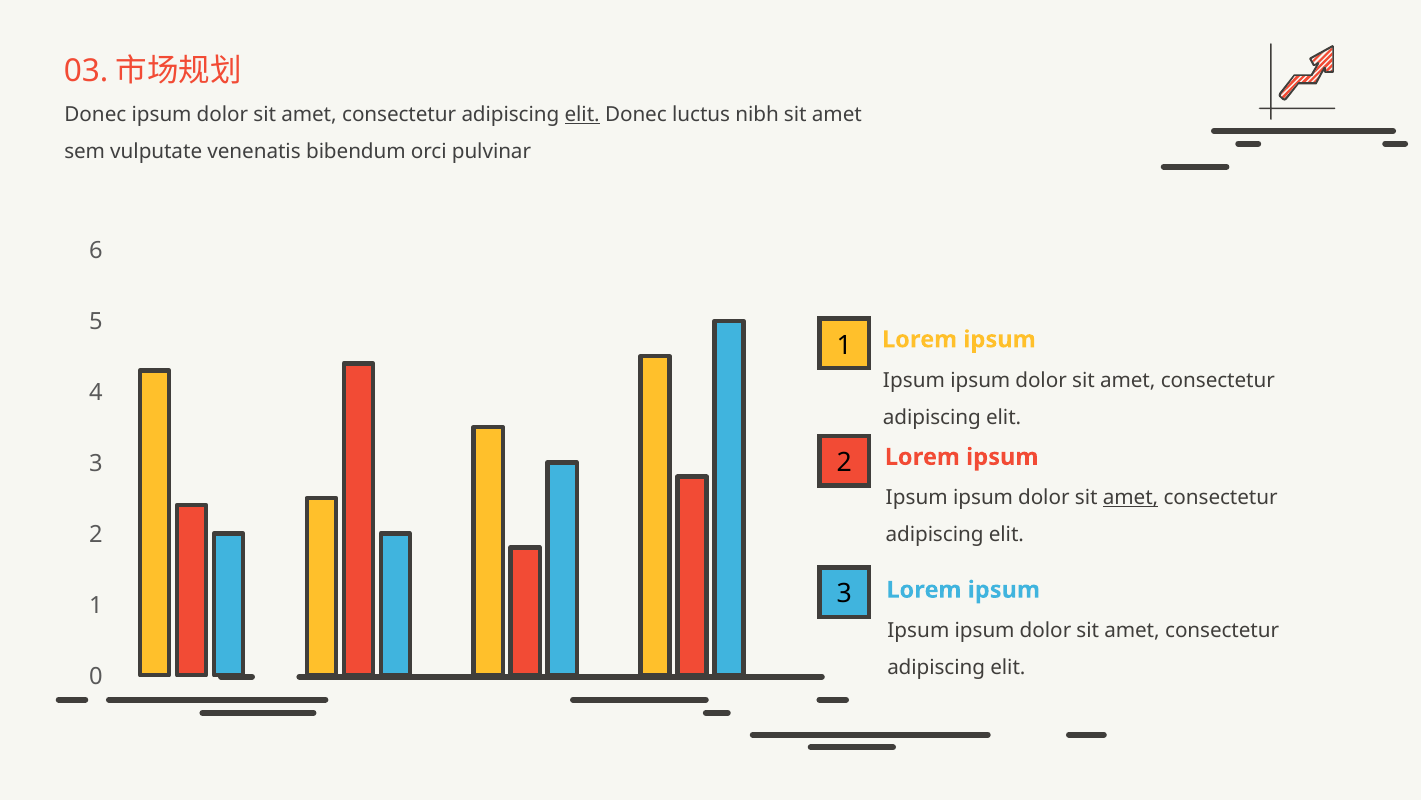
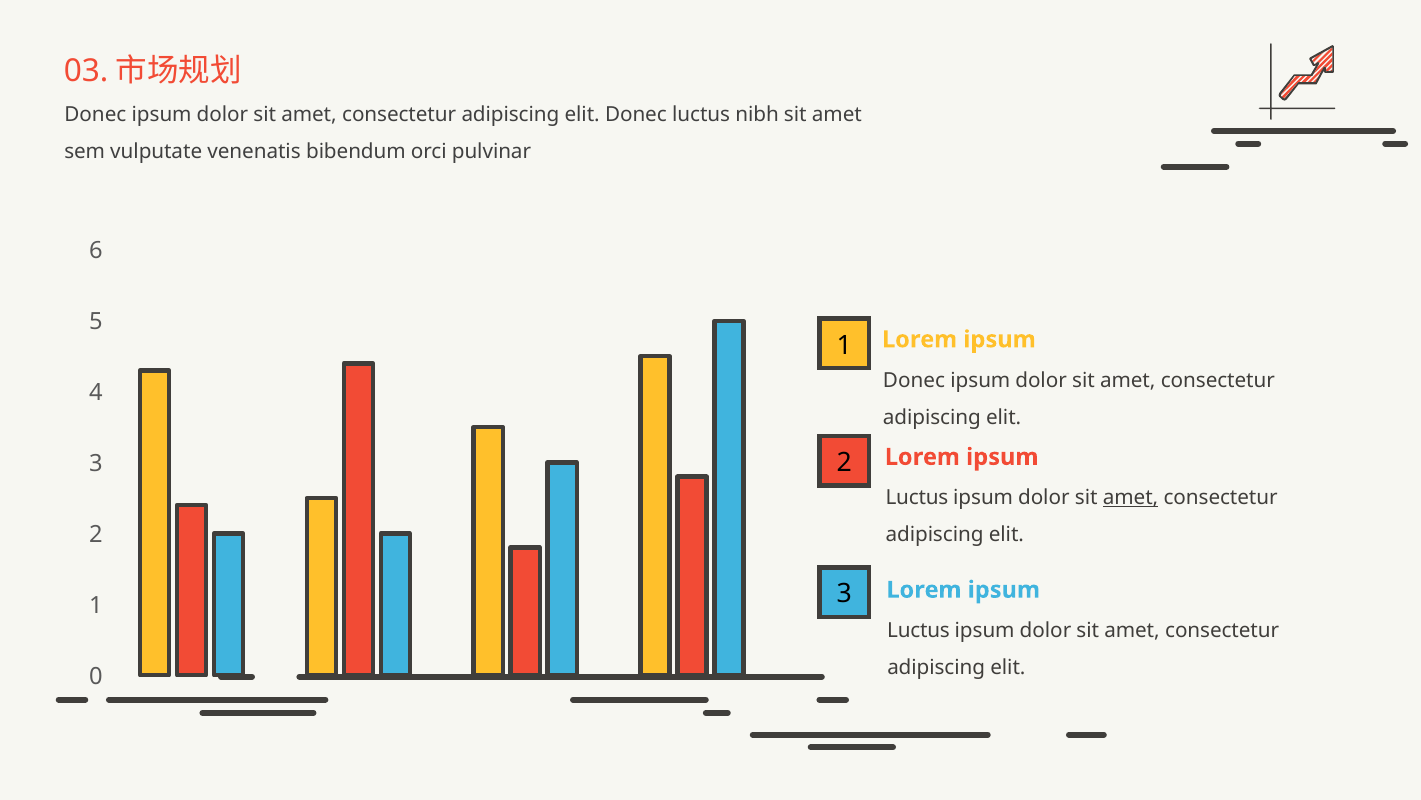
elit underline: present -> none (582, 115)
Ipsum: Ipsum -> Donec (914, 380)
Ipsum: Ipsum -> Luctus (917, 497)
Ipsum: Ipsum -> Luctus (918, 630)
